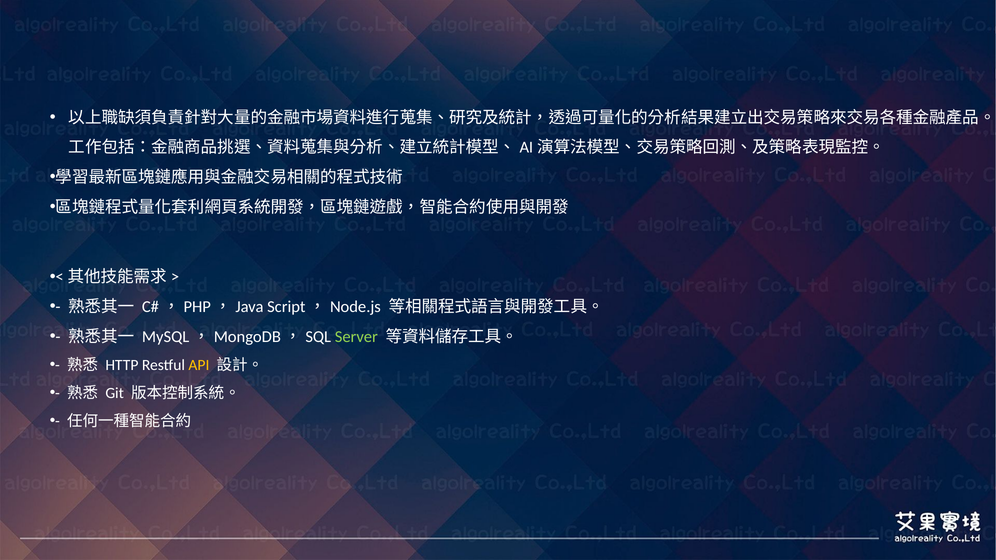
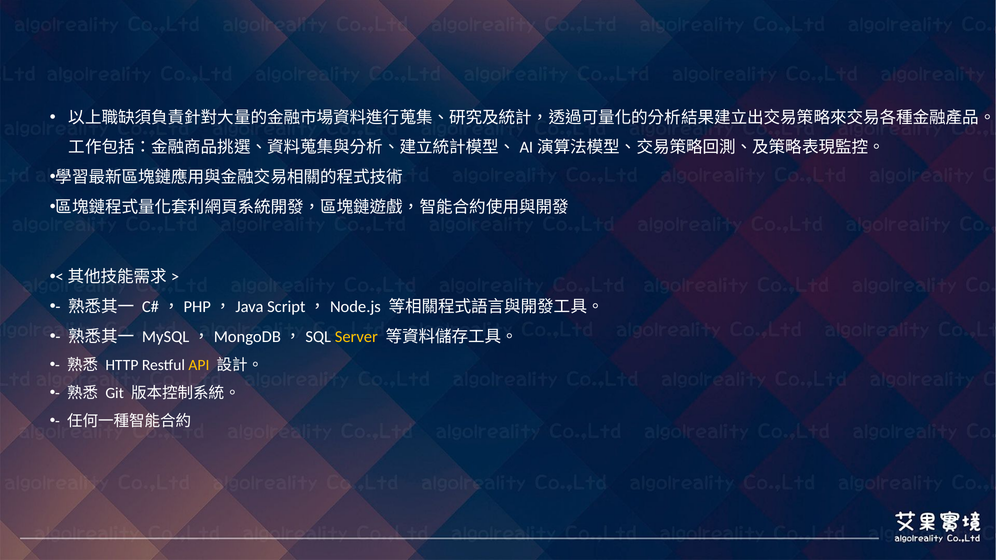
Server colour: light green -> yellow (356, 337)
